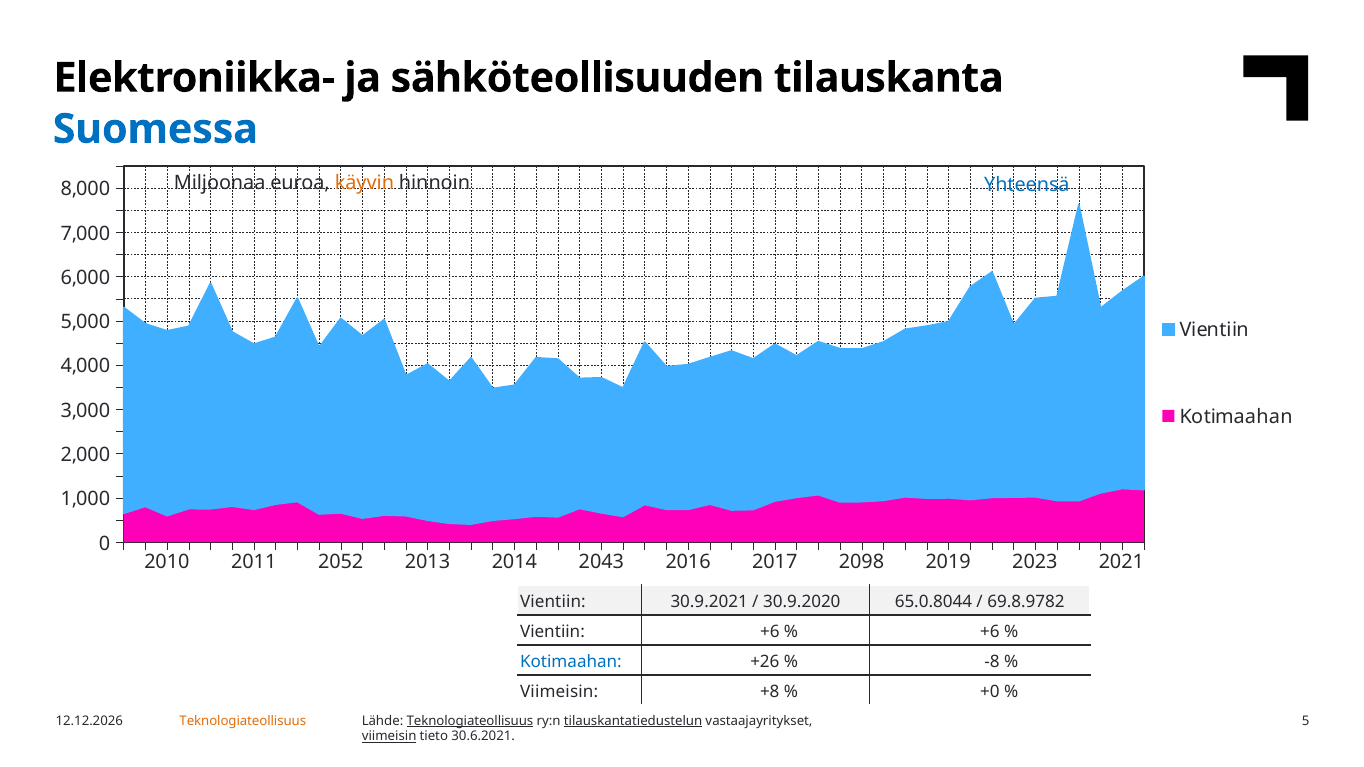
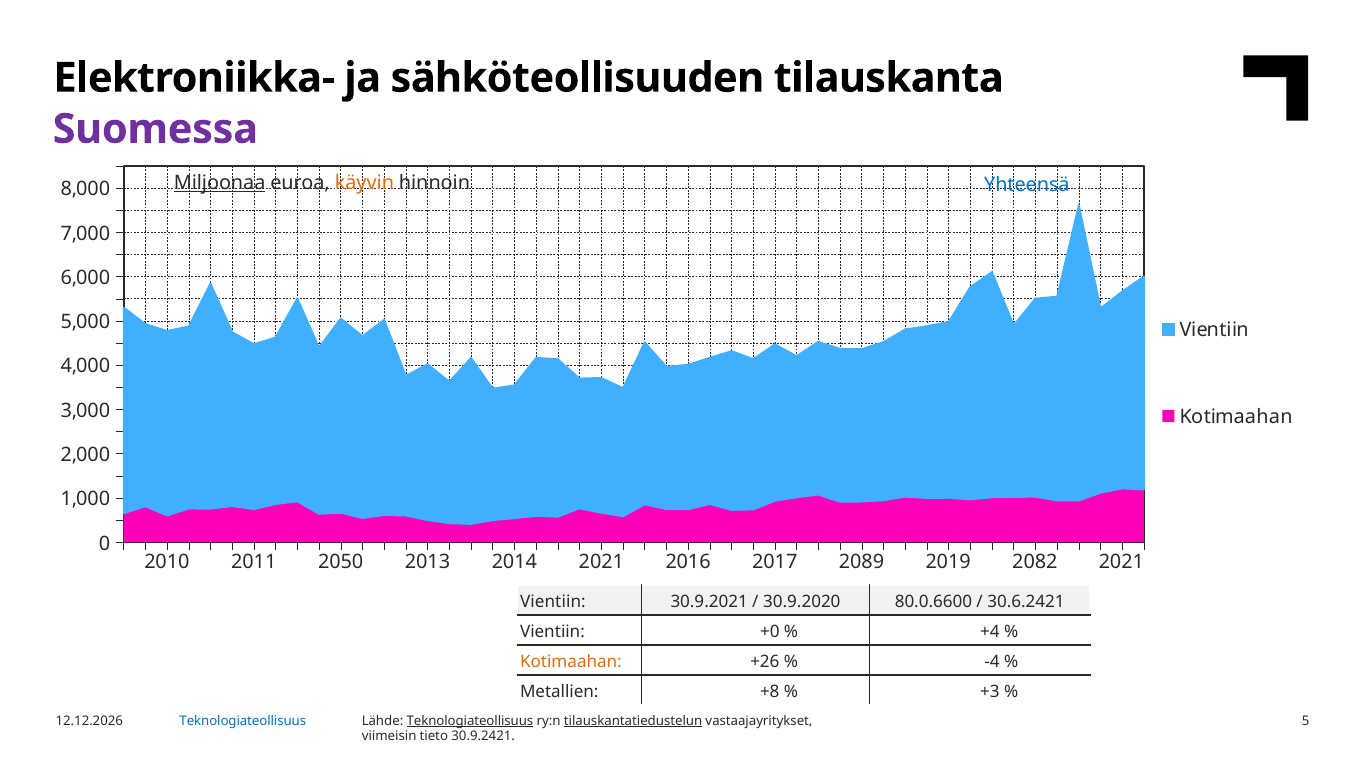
Suomessa colour: blue -> purple (155, 129)
Miljoonaa underline: none -> present (220, 183)
2052: 2052 -> 2050 (341, 562)
2014 2043: 2043 -> 2021 (601, 562)
2098: 2098 -> 2089 (861, 562)
2023: 2023 -> 2082 (1035, 562)
65.0.8044: 65.0.8044 -> 80.0.6600 (933, 602)
69.8.9782: 69.8.9782 -> 30.6.2421 (1026, 602)
Vientiin +6: +6 -> +0 (770, 632)
+6: +6 -> +4 (990, 632)
Kotimaahan colour: blue -> orange (571, 662)
-8: -8 -> -4 (992, 662)
Viimeisin: Viimeisin -> Metallien (559, 692)
+0: +0 -> +3 (990, 692)
Teknologiateollisuus colour: orange -> blue (243, 721)
viimeisin underline: present -> none (389, 737)
30.6.2021: 30.6.2021 -> 30.9.2421 (483, 737)
